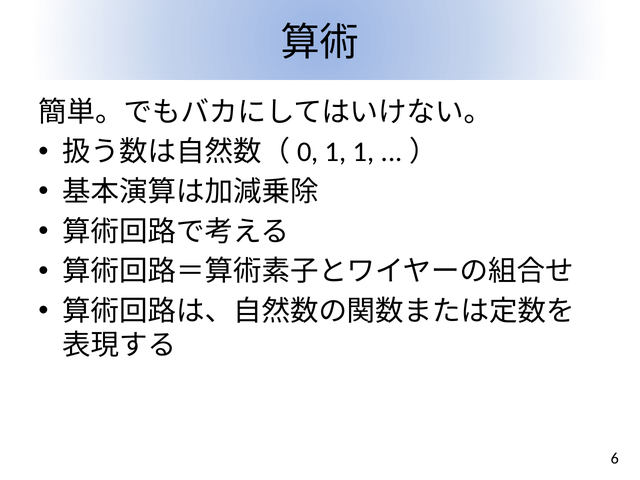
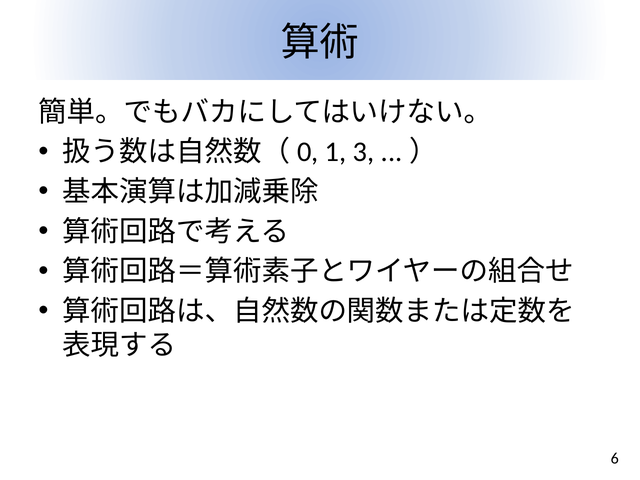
1 1: 1 -> 3 (364, 152)
